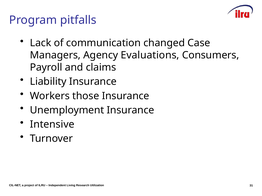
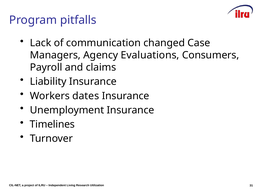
those: those -> dates (86, 96)
Intensive: Intensive -> Timelines (52, 125)
